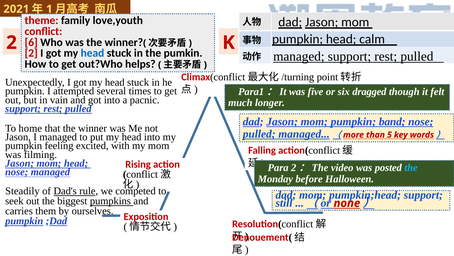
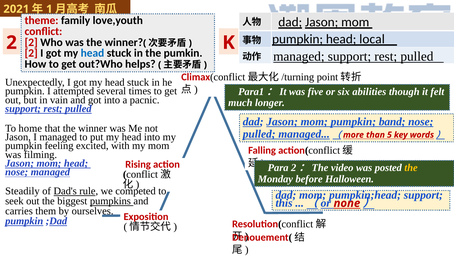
calm: calm -> local (372, 39)
6: 6 -> 2 (31, 42)
dragged: dragged -> abilities (369, 91)
the colour: light blue -> yellow (411, 167)
still: still -> this (284, 203)
